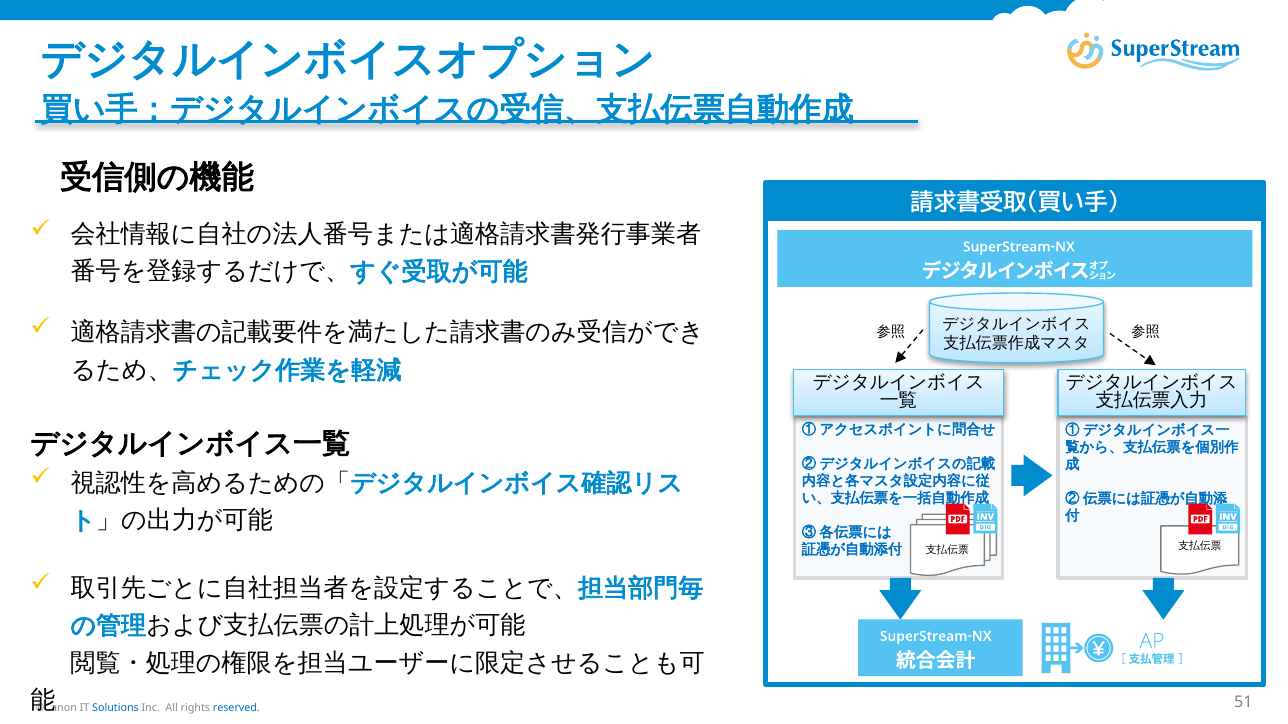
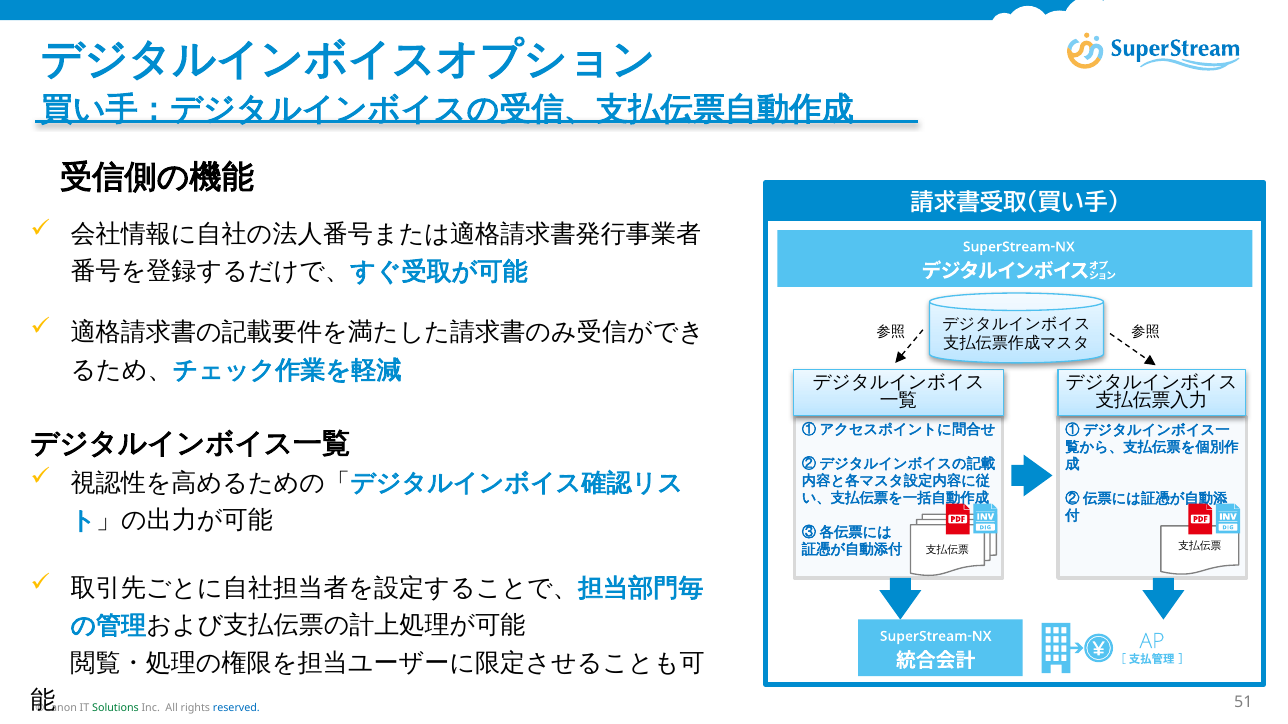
Solutions colour: blue -> green (116, 708)
